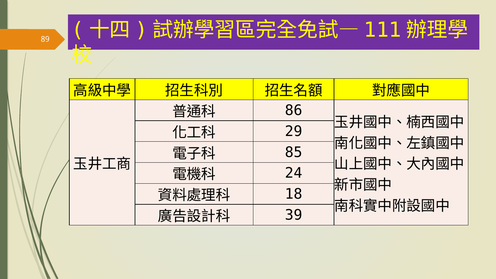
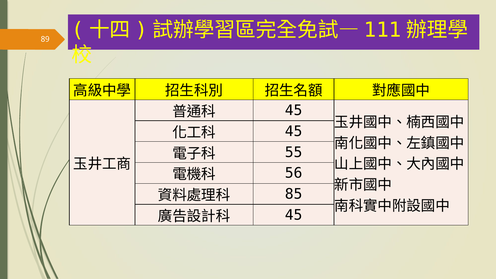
86: 86 -> 45 (294, 110)
29: 29 -> 45 (294, 131)
85: 85 -> 55 (294, 152)
24: 24 -> 56 (294, 173)
18: 18 -> 85 (294, 194)
39: 39 -> 45 (294, 215)
